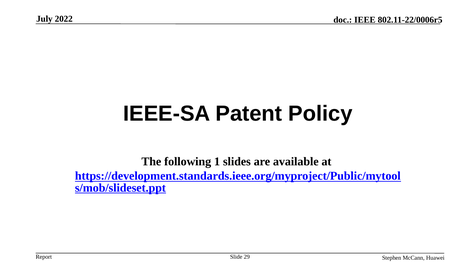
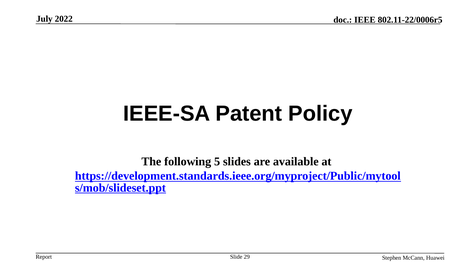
1: 1 -> 5 (217, 161)
